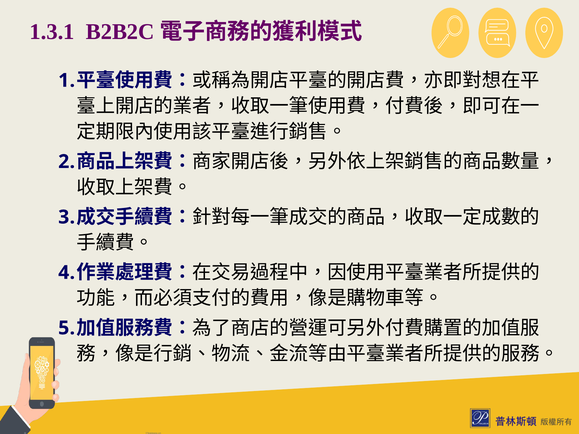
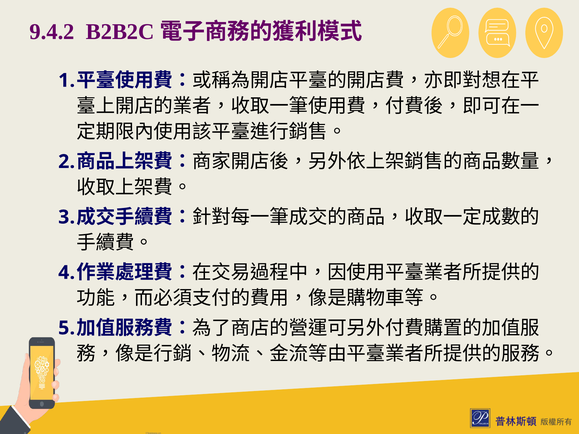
1.3.1: 1.3.1 -> 9.4.2 (52, 32)
